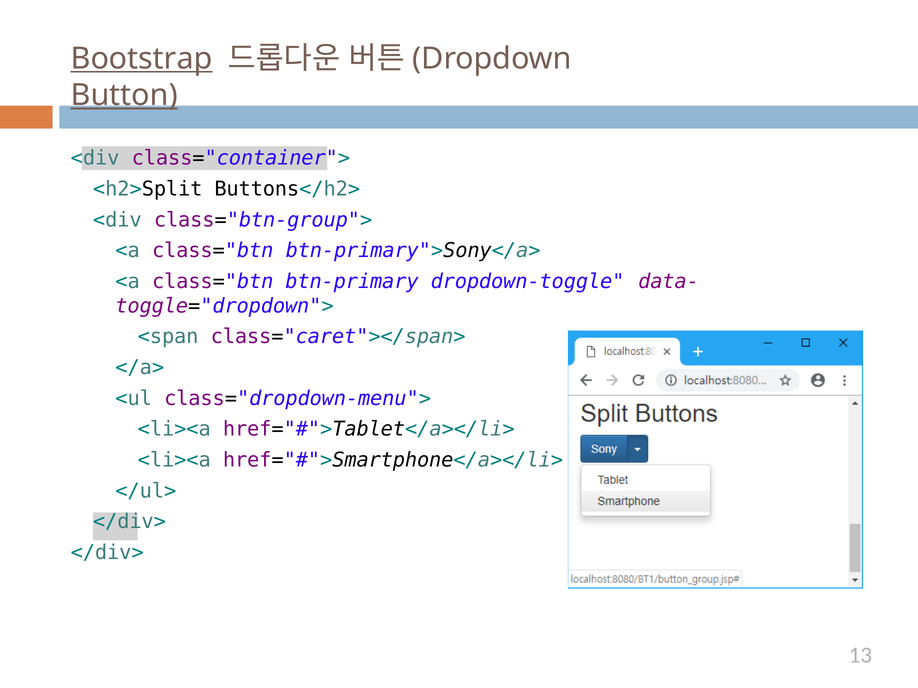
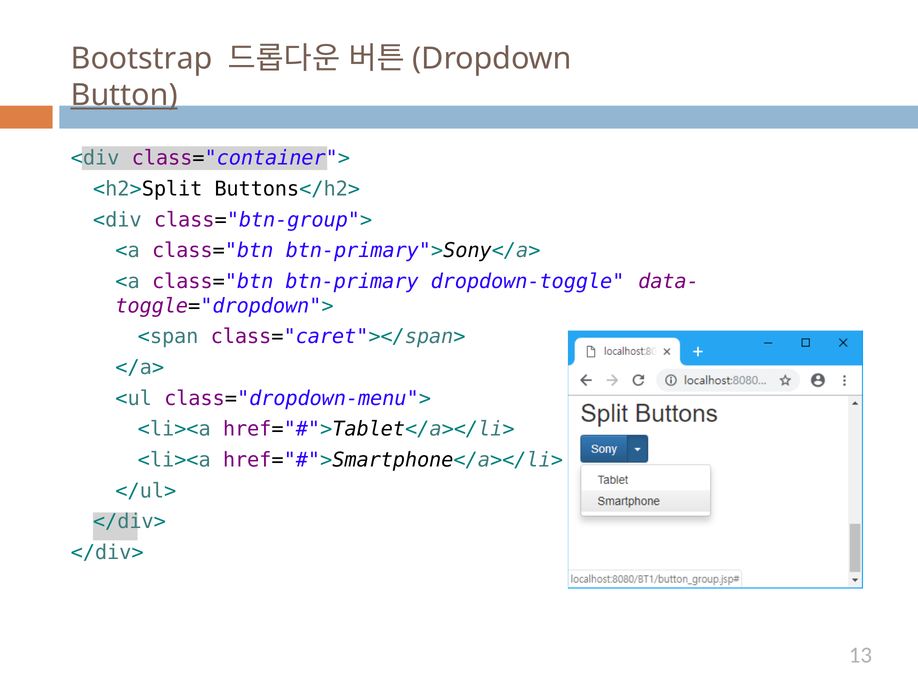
Bootstrap underline: present -> none (142, 59)
